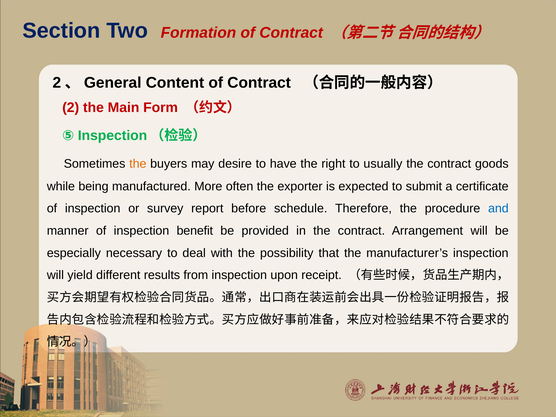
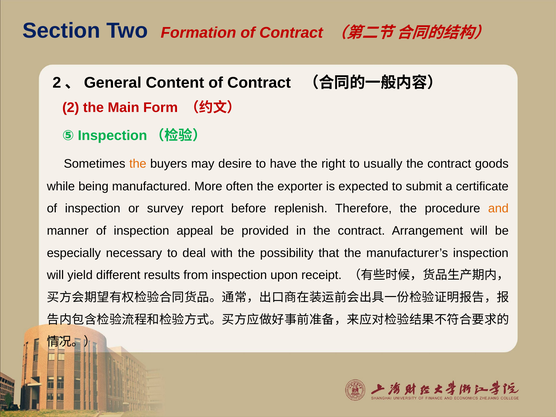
schedule: schedule -> replenish (301, 209)
and colour: blue -> orange (498, 209)
benefit: benefit -> appeal (195, 231)
